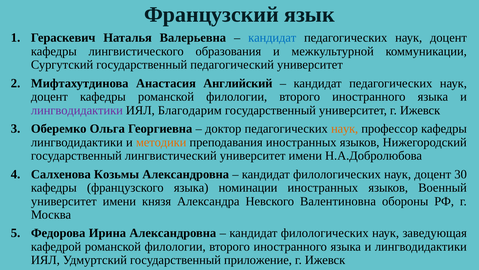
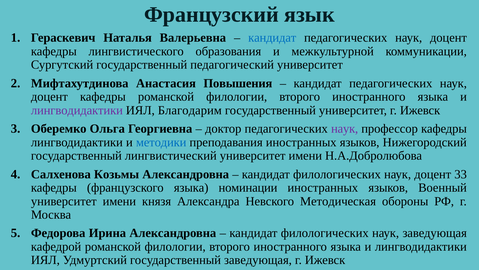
Английский: Английский -> Повышения (238, 83)
наук colour: orange -> purple (345, 128)
методики colour: orange -> blue (161, 142)
30: 30 -> 33 (461, 174)
Валентиновна: Валентиновна -> Методическая (338, 201)
государственный приложение: приложение -> заведующая (258, 260)
